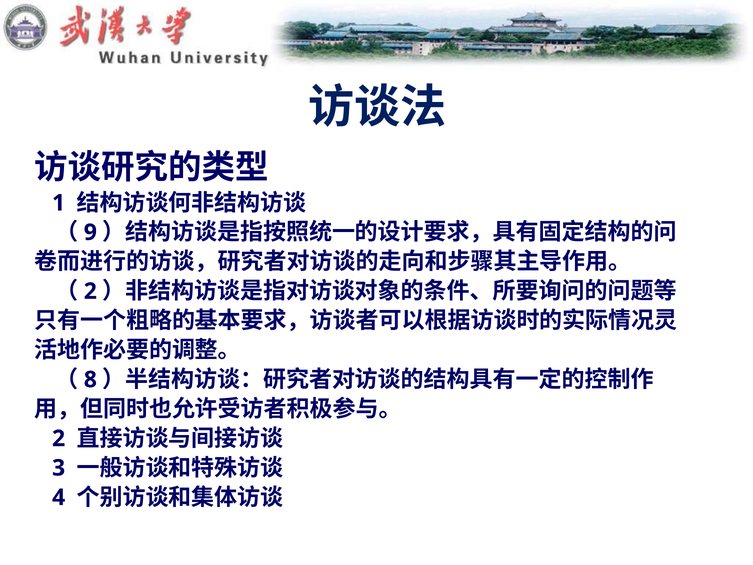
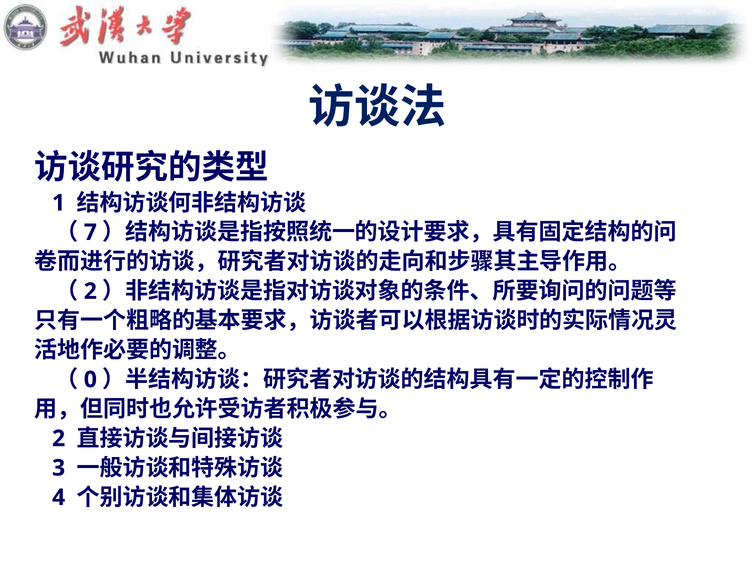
9: 9 -> 7 (90, 232)
8: 8 -> 0 (90, 379)
